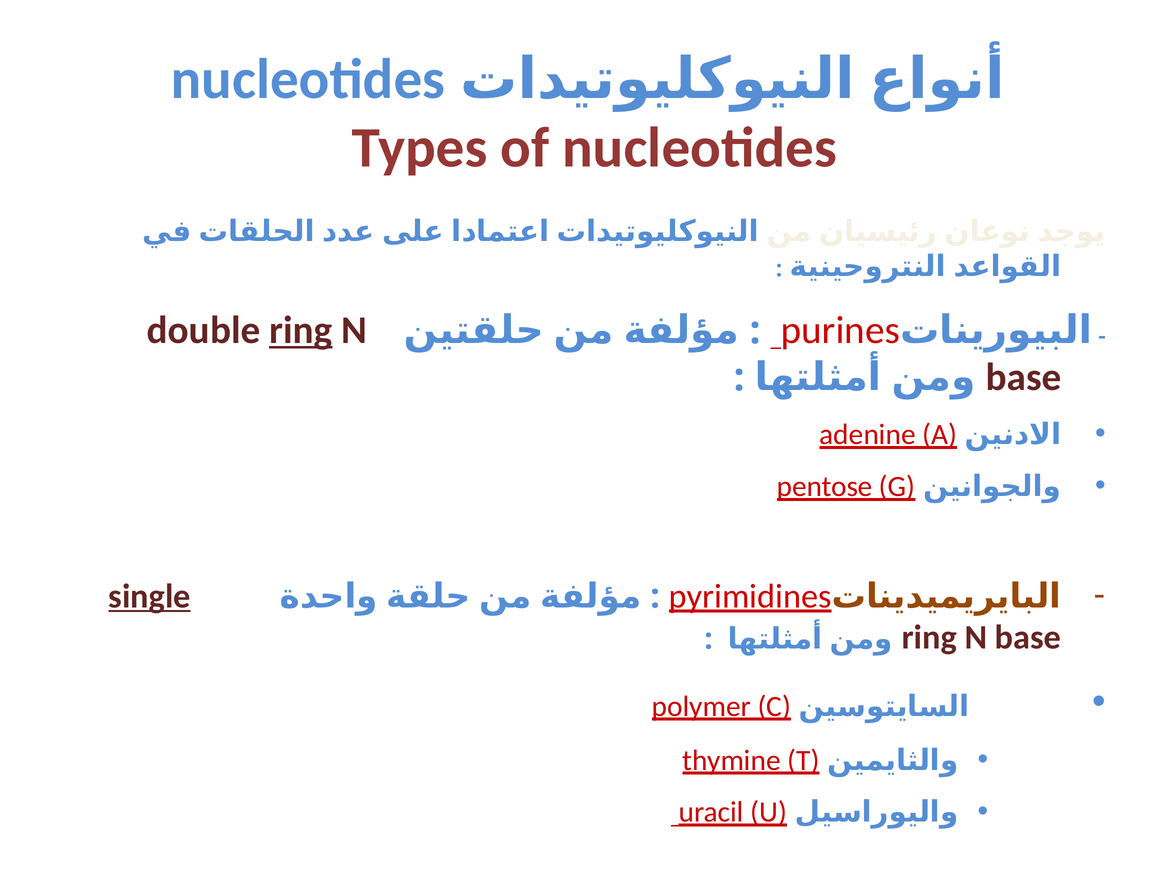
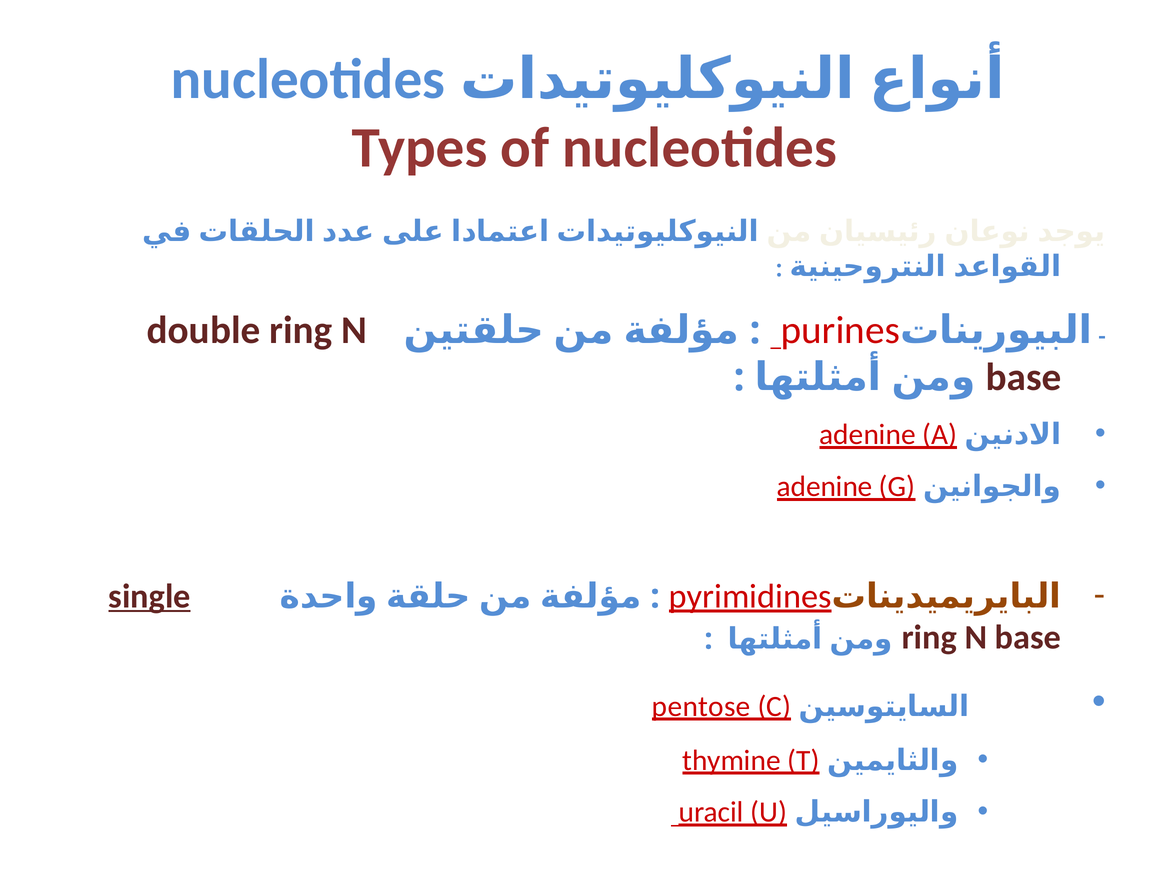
ring underline: present -> none (301, 330)
pentose: pentose -> adenine (825, 487)
polymer: polymer -> pentose (701, 706)
